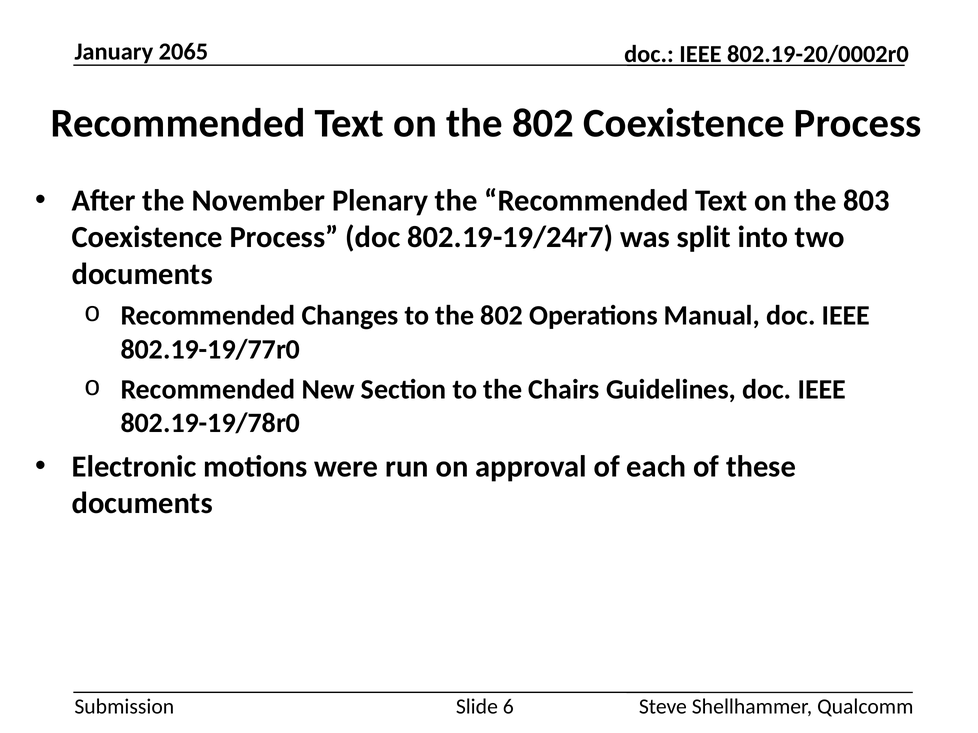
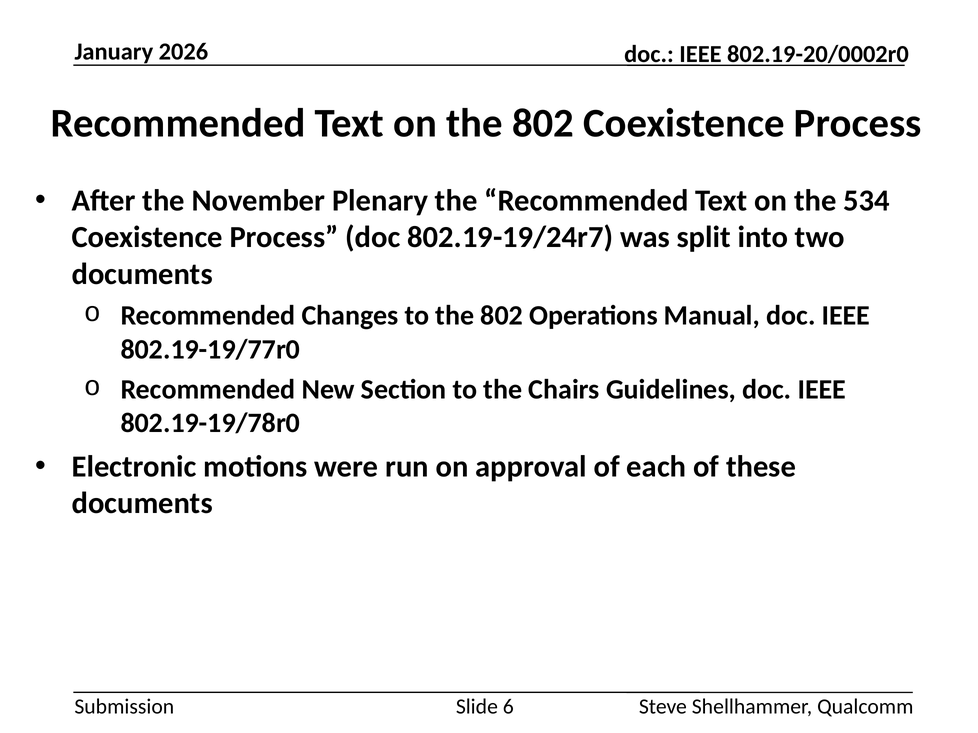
2065: 2065 -> 2026 (183, 52)
803: 803 -> 534 (867, 201)
